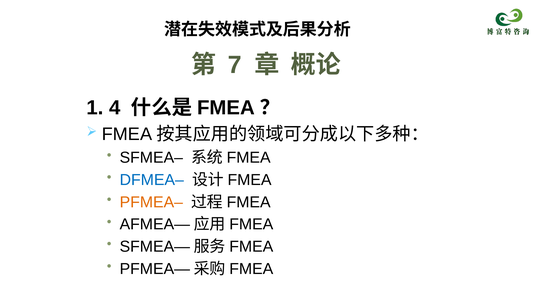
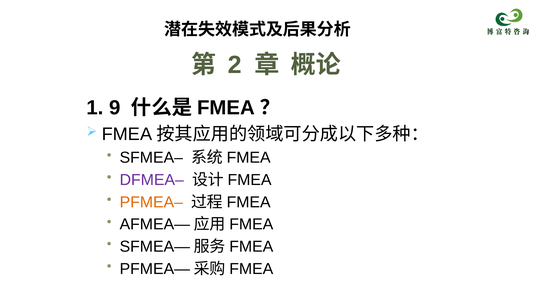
7: 7 -> 2 (235, 65)
4: 4 -> 9 (115, 108)
DFMEA– colour: blue -> purple (152, 180)
